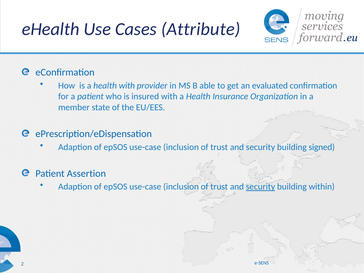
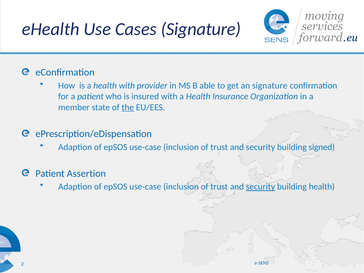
Cases Attribute: Attribute -> Signature (201, 29)
an evaluated: evaluated -> signature (270, 86)
the underline: none -> present (128, 107)
building within: within -> health (322, 187)
